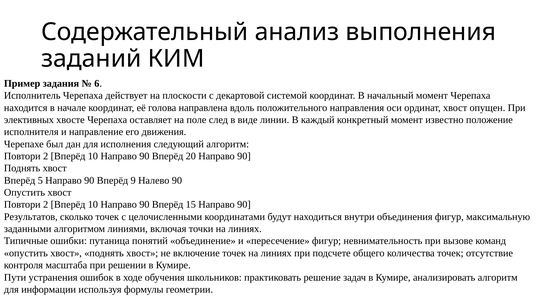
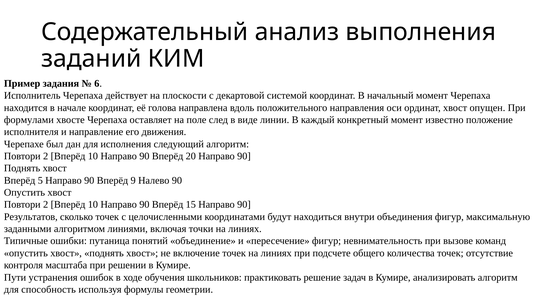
элективных: элективных -> формулами (29, 120)
информации: информации -> способность (49, 290)
